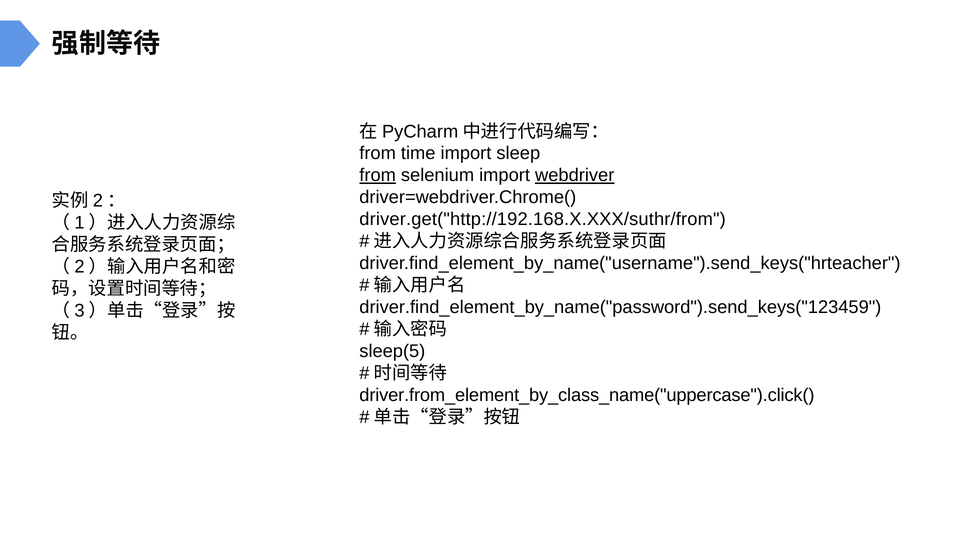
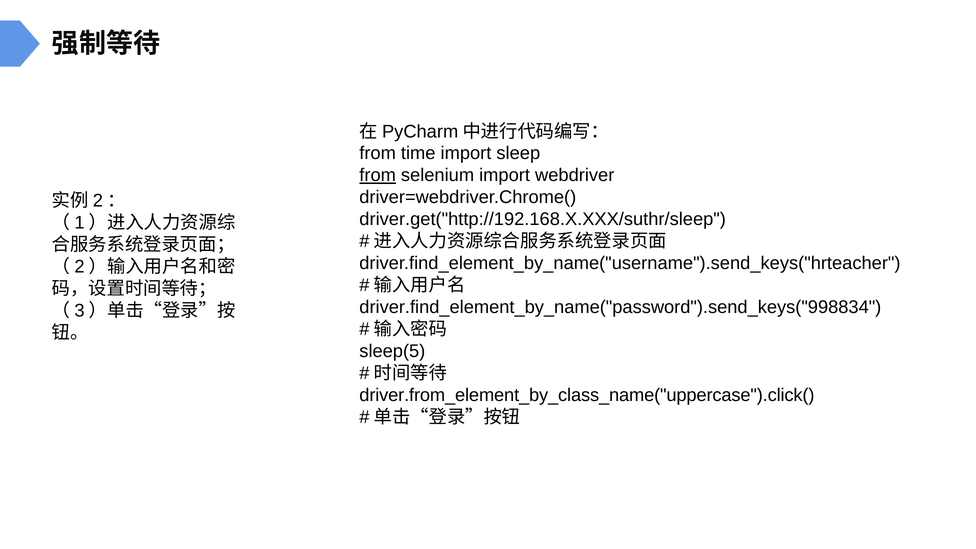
webdriver underline: present -> none (575, 175)
driver.get("http://192.168.X.XXX/suthr/from: driver.get("http://192.168.X.XXX/suthr/from -> driver.get("http://192.168.X.XXX/suthr/sleep (543, 219)
driver.find_element_by_name("password").send_keys("123459: driver.find_element_by_name("password").send_keys("123459 -> driver.find_element_by_name("password").send_keys("998834 (620, 307)
